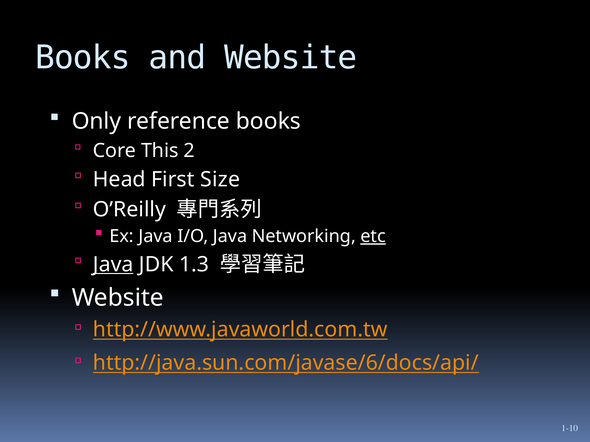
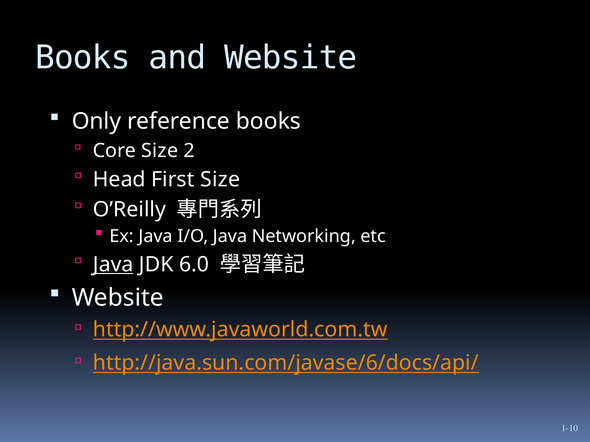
Core This: This -> Size (160, 151)
etc underline: present -> none (373, 237)
1.3: 1.3 -> 6.0 (194, 265)
